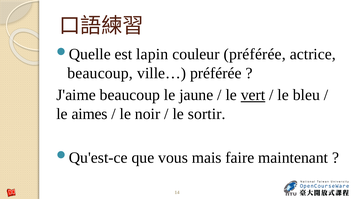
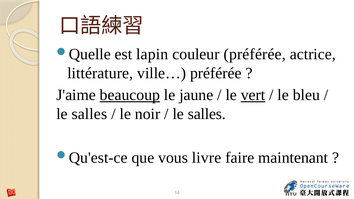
beaucoup: beaucoup -> littérature (100, 73)
beaucoup underline: none -> present (130, 95)
aimes: aimes -> salles (89, 114)
sortir: sortir -> salles (207, 114)
mais: mais -> livre (207, 158)
